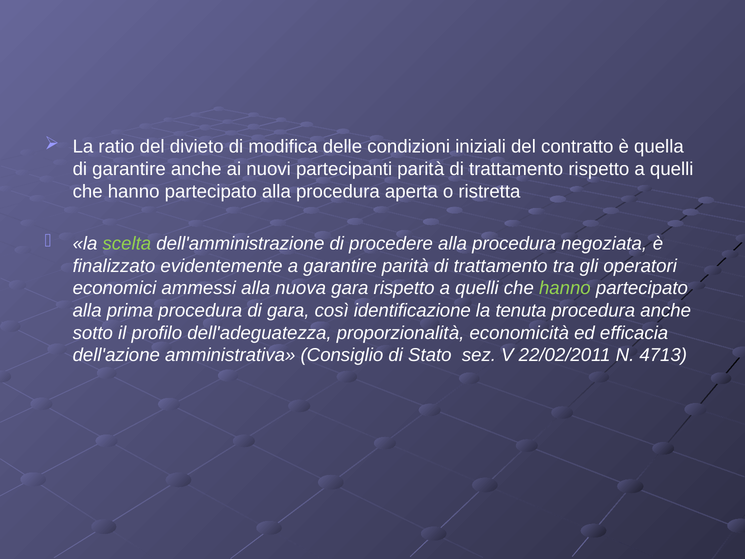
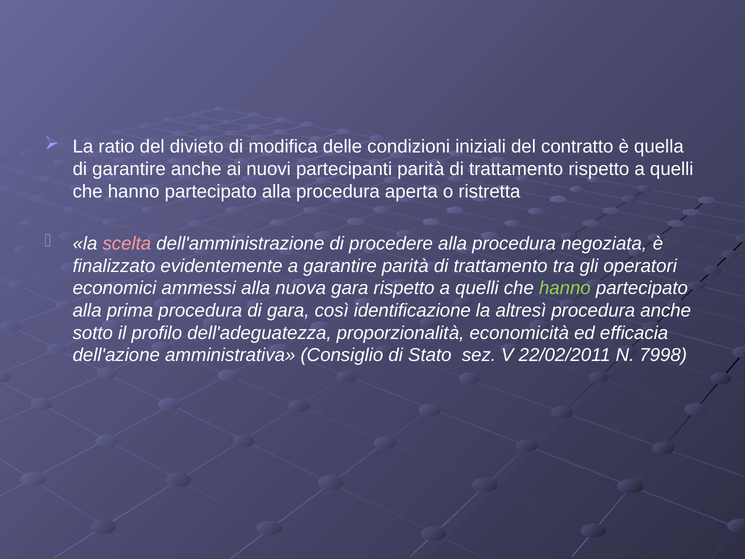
scelta colour: light green -> pink (127, 243)
tenuta: tenuta -> altresì (521, 310)
4713: 4713 -> 7998 (663, 355)
